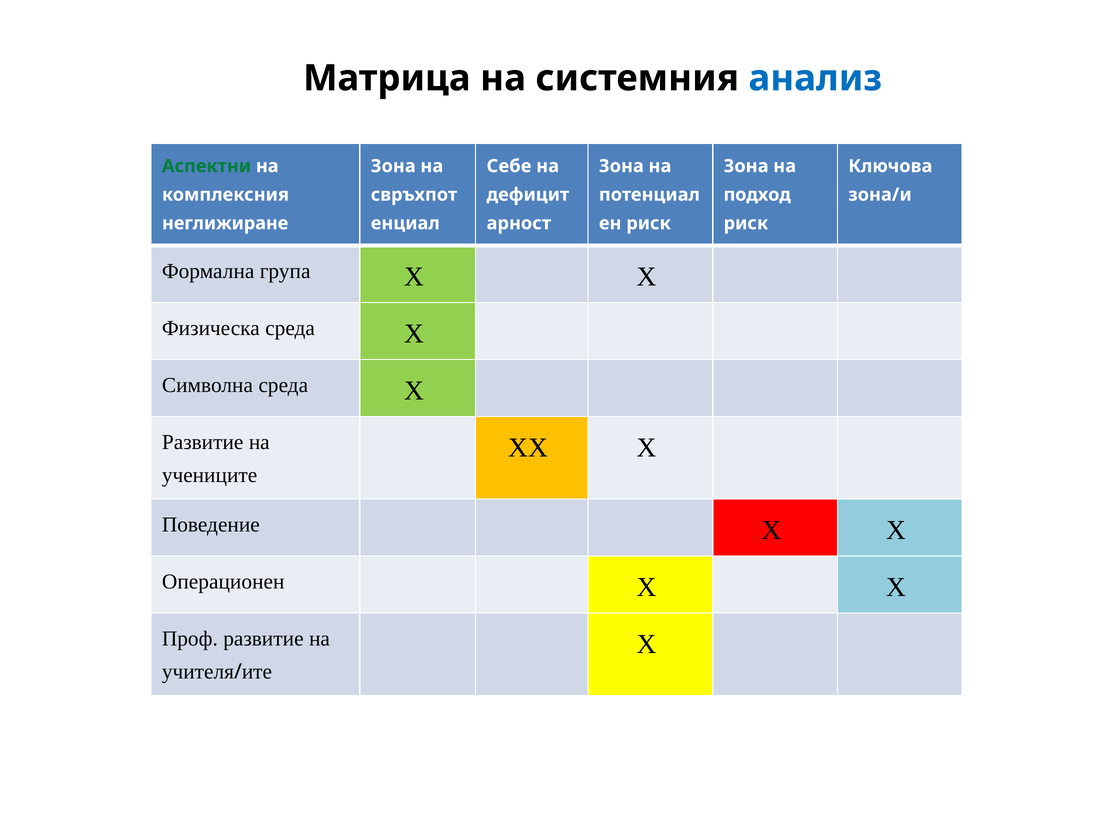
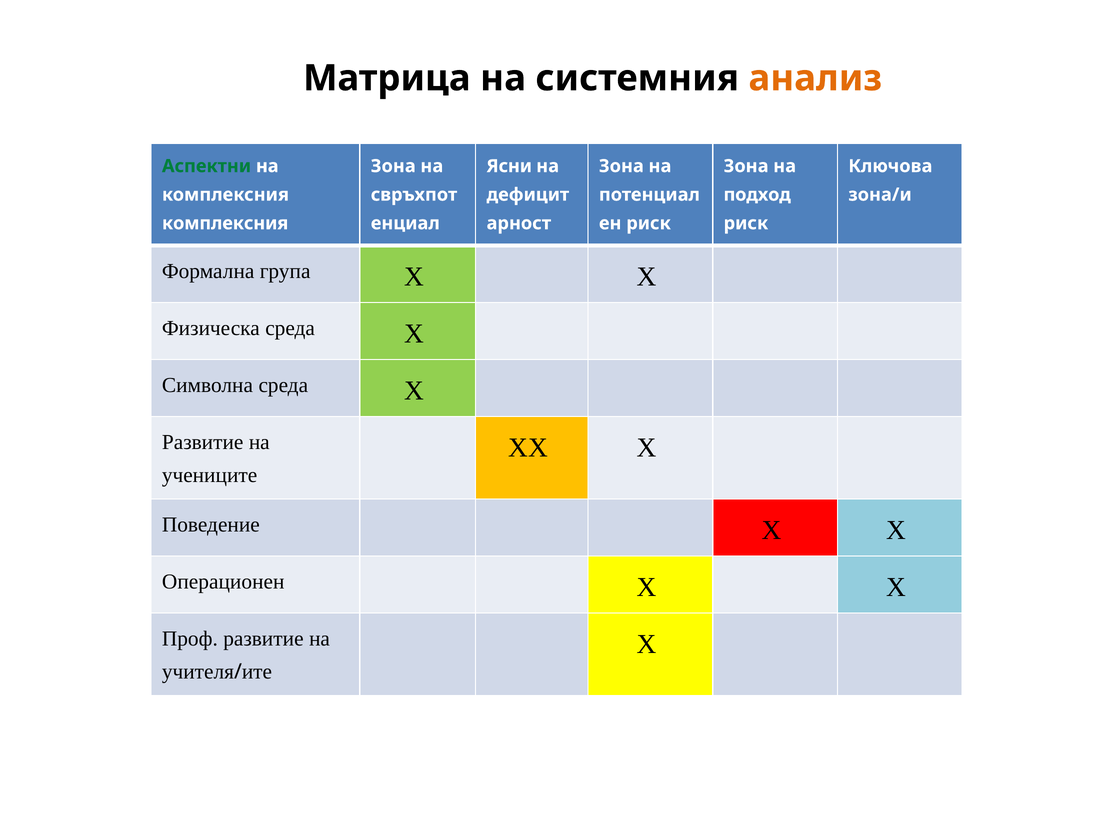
анализ colour: blue -> orange (815, 78)
Себе: Себе -> Ясни (509, 166)
неглижиране: неглижиране -> комплексния (225, 223)
